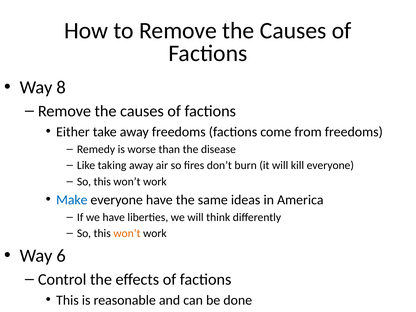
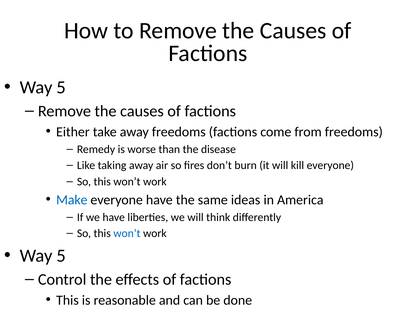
8: 8 -> 5 (61, 87)
won’t colour: orange -> blue (127, 233)
6: 6 -> 5 (61, 256)
